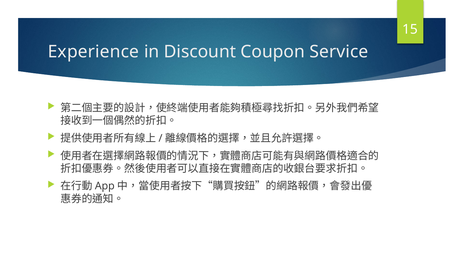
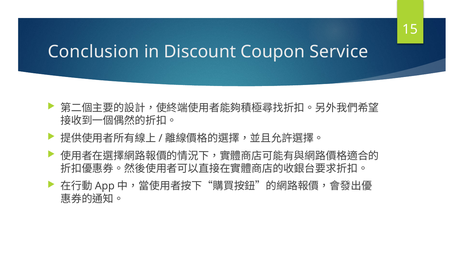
Experience: Experience -> Conclusion (93, 52)
